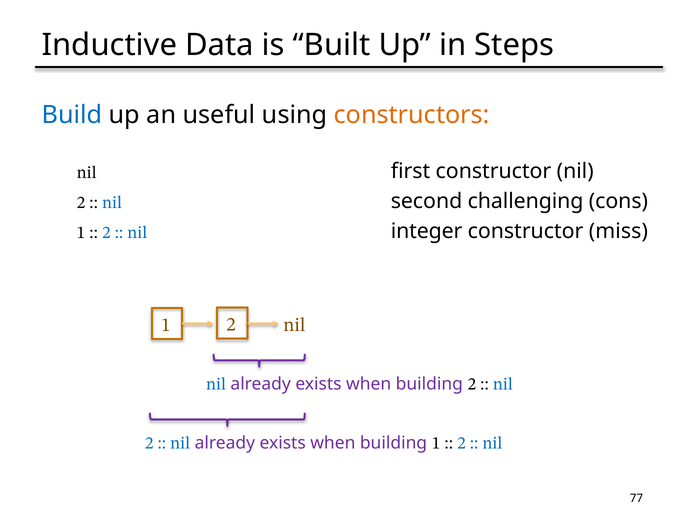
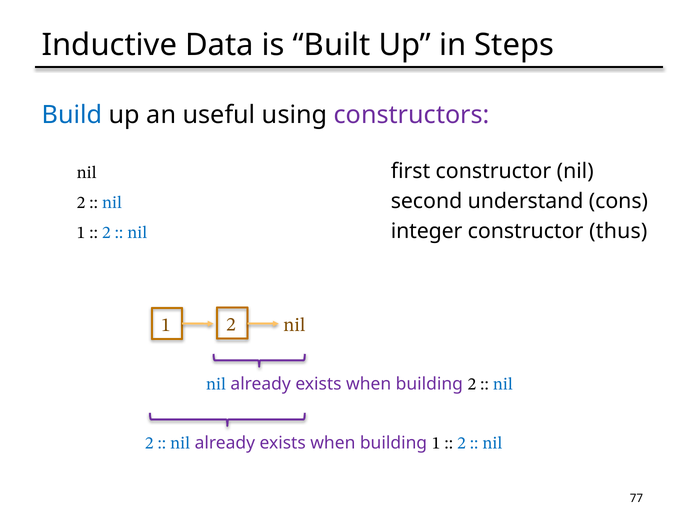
constructors colour: orange -> purple (412, 115)
challenging: challenging -> understand (526, 201)
miss: miss -> thus (618, 231)
